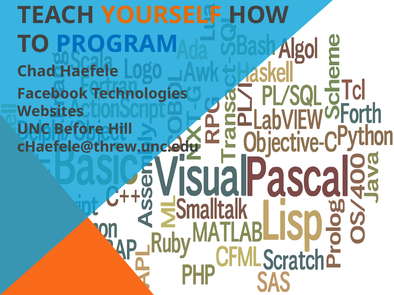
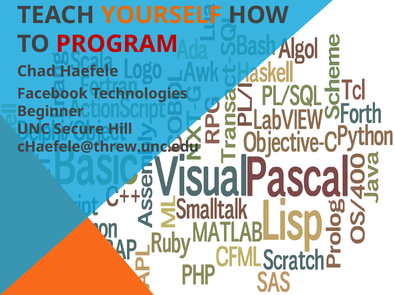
PROGRAM colour: blue -> red (117, 44)
Websites: Websites -> Beginner (50, 111)
Before: Before -> Secure (79, 129)
